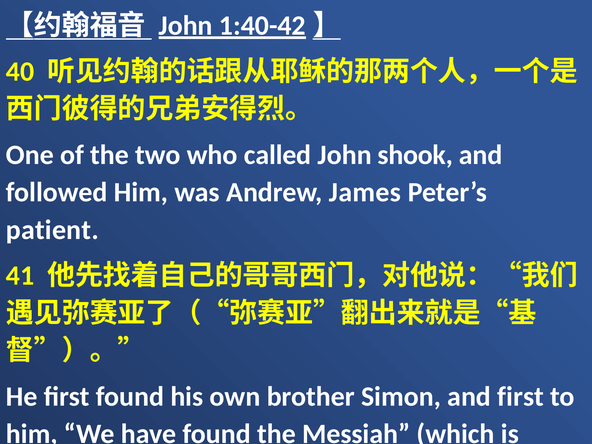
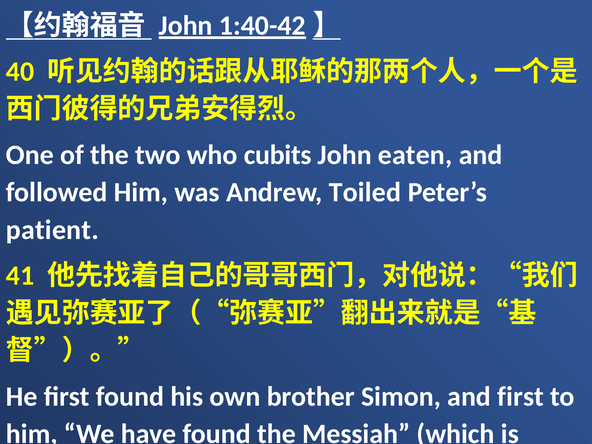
called: called -> cubits (278, 155)
shook: shook -> eaten (415, 155)
James: James -> Toiled (365, 192)
